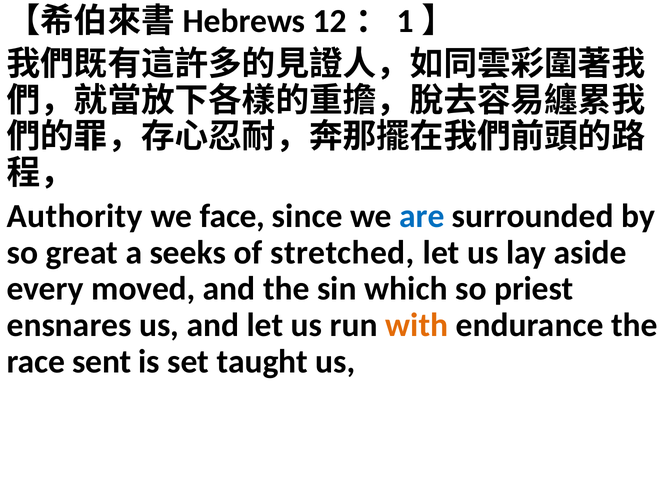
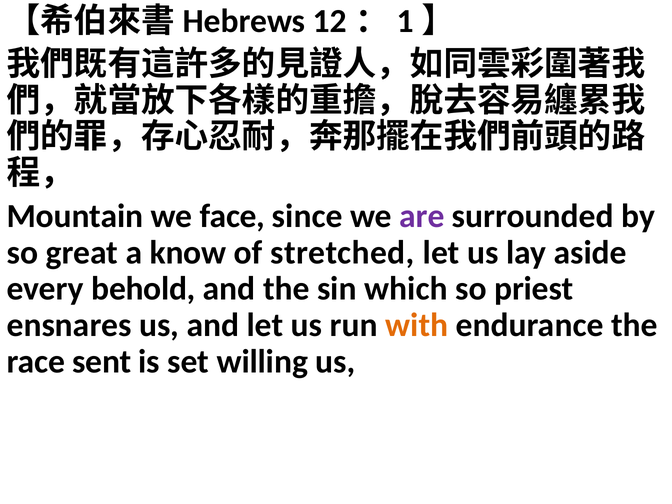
Authority: Authority -> Mountain (75, 216)
are colour: blue -> purple (422, 216)
seeks: seeks -> know (188, 253)
moved: moved -> behold (143, 289)
taught: taught -> willing (262, 361)
